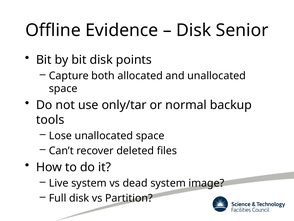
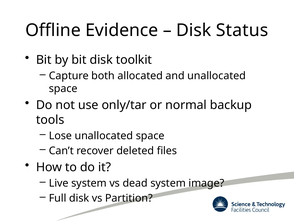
Senior: Senior -> Status (242, 30)
points: points -> toolkit (134, 60)
